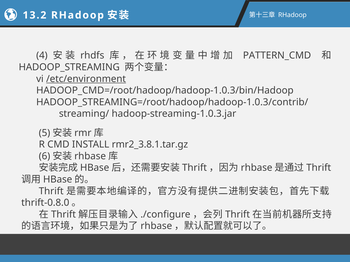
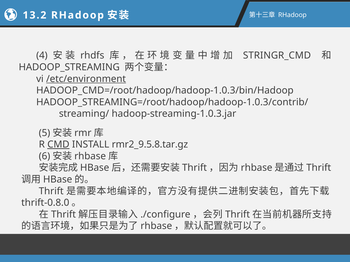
PATTERN_CMD: PATTERN_CMD -> STRINGR_CMD (277, 56)
CMD underline: none -> present (58, 145)
rmr2_3.8.1.tar.gz: rmr2_3.8.1.tar.gz -> rmr2_9.5.8.tar.gz (150, 145)
